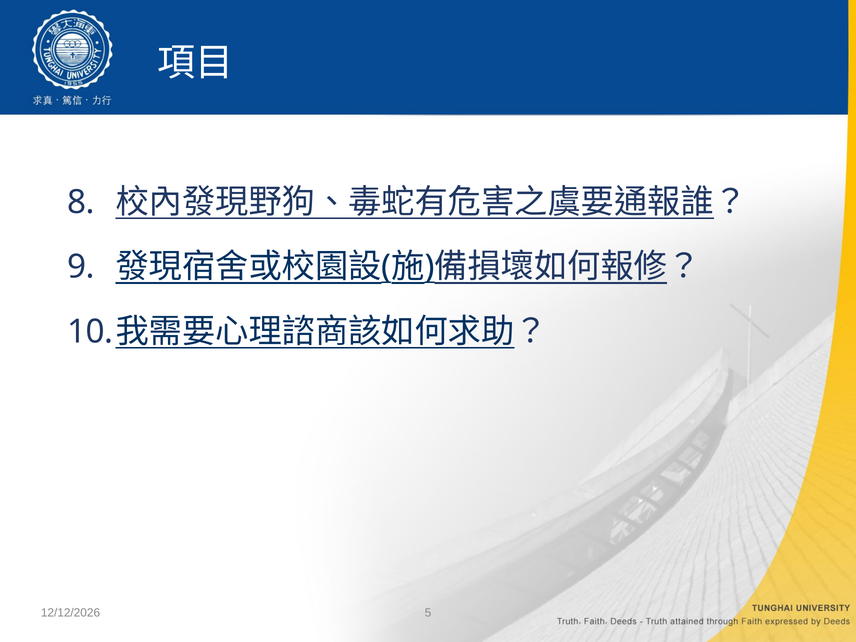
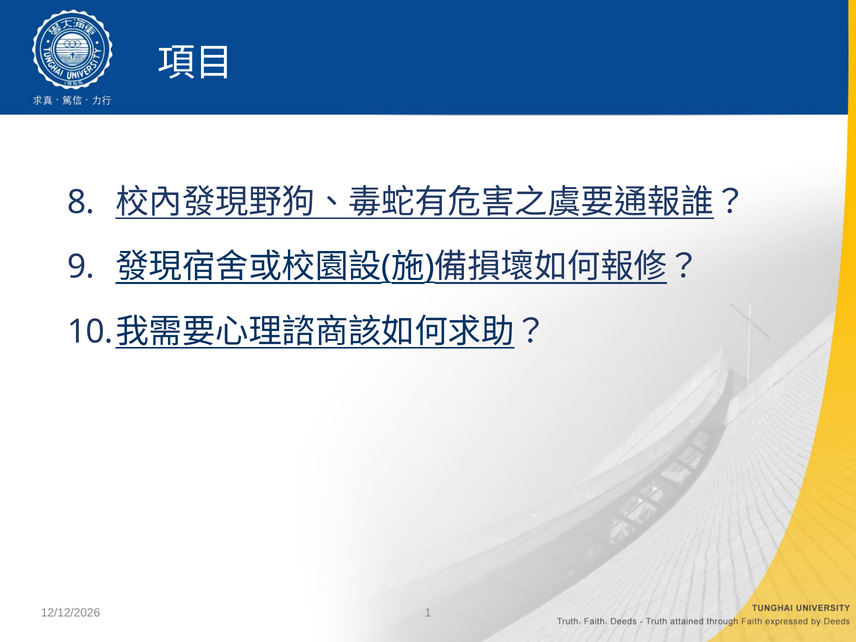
5: 5 -> 1 (428, 613)
